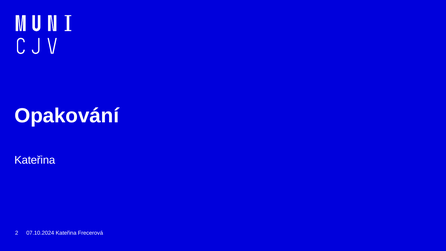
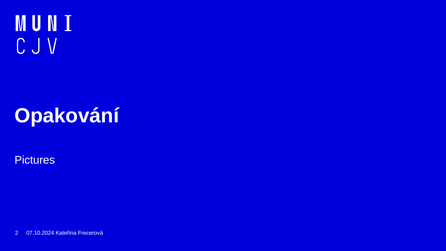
Kateřina: Kateřina -> Pictures (35, 160)
